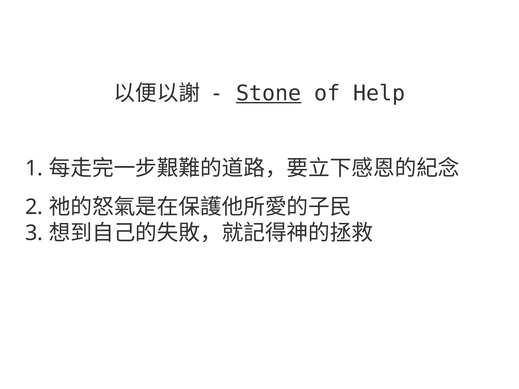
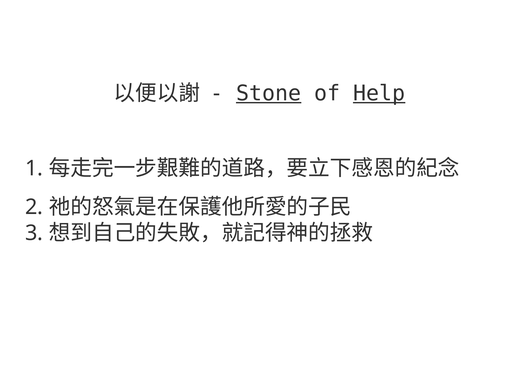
Help underline: none -> present (379, 94)
